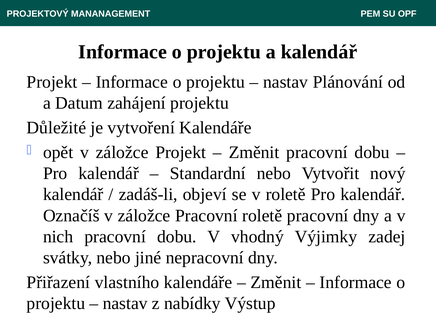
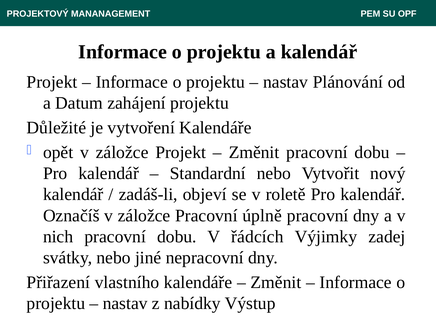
Pracovní roletě: roletě -> úplně (262, 216)
vhodný: vhodný -> řádcích (257, 237)
